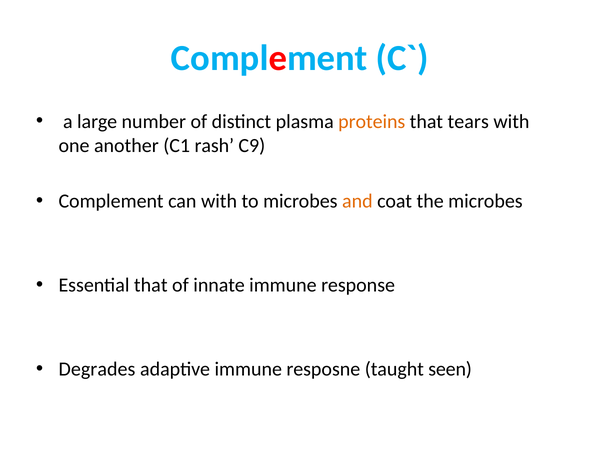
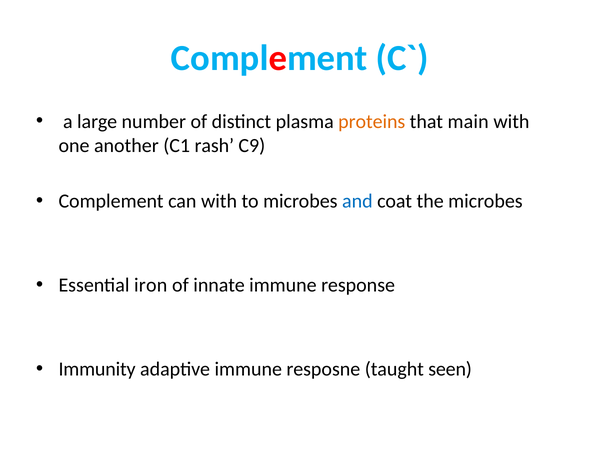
tears: tears -> main (468, 121)
and colour: orange -> blue (357, 201)
Essential that: that -> iron (151, 285)
Degrades: Degrades -> Immunity (97, 369)
